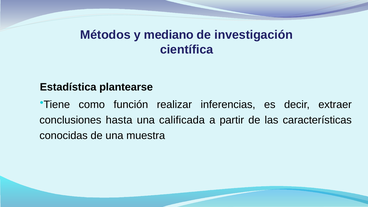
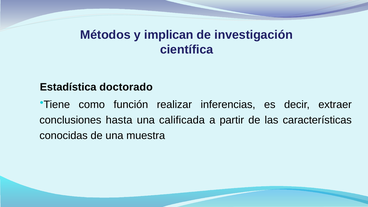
mediano: mediano -> implican (169, 35)
plantearse: plantearse -> doctorado (126, 87)
